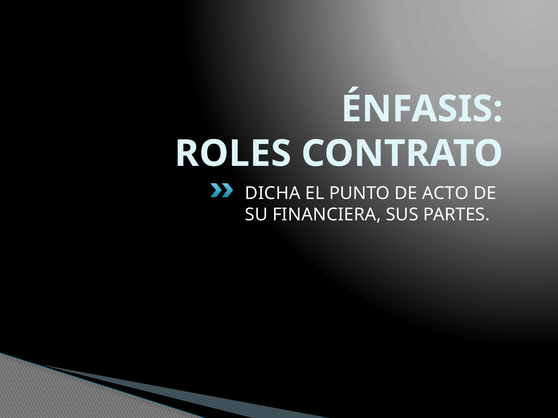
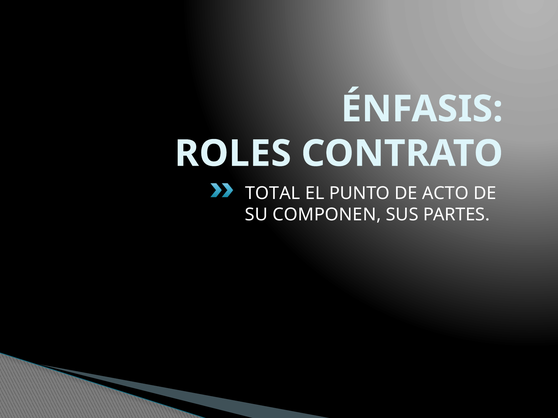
DICHA: DICHA -> TOTAL (273, 194)
FINANCIERA: FINANCIERA -> COMPONEN (327, 215)
